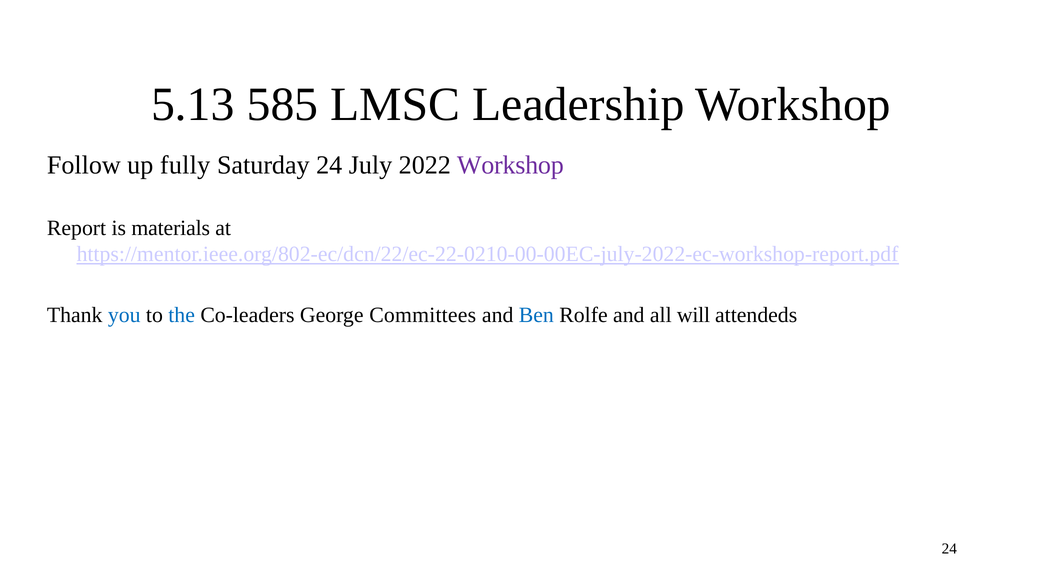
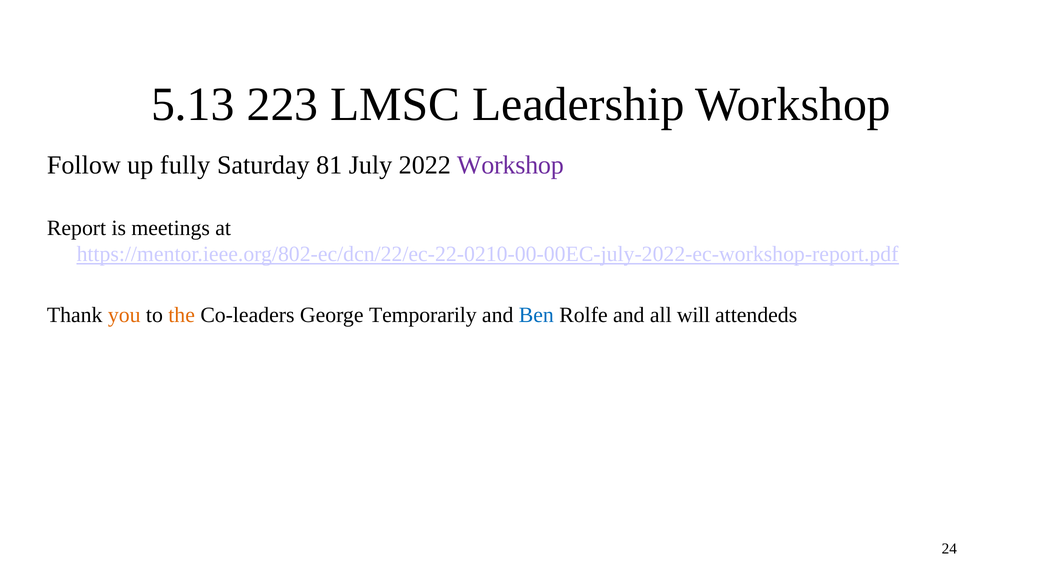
585: 585 -> 223 (282, 104)
Saturday 24: 24 -> 81 (329, 165)
materials: materials -> meetings (171, 228)
you colour: blue -> orange (124, 315)
the colour: blue -> orange (182, 315)
Committees: Committees -> Temporarily (423, 315)
